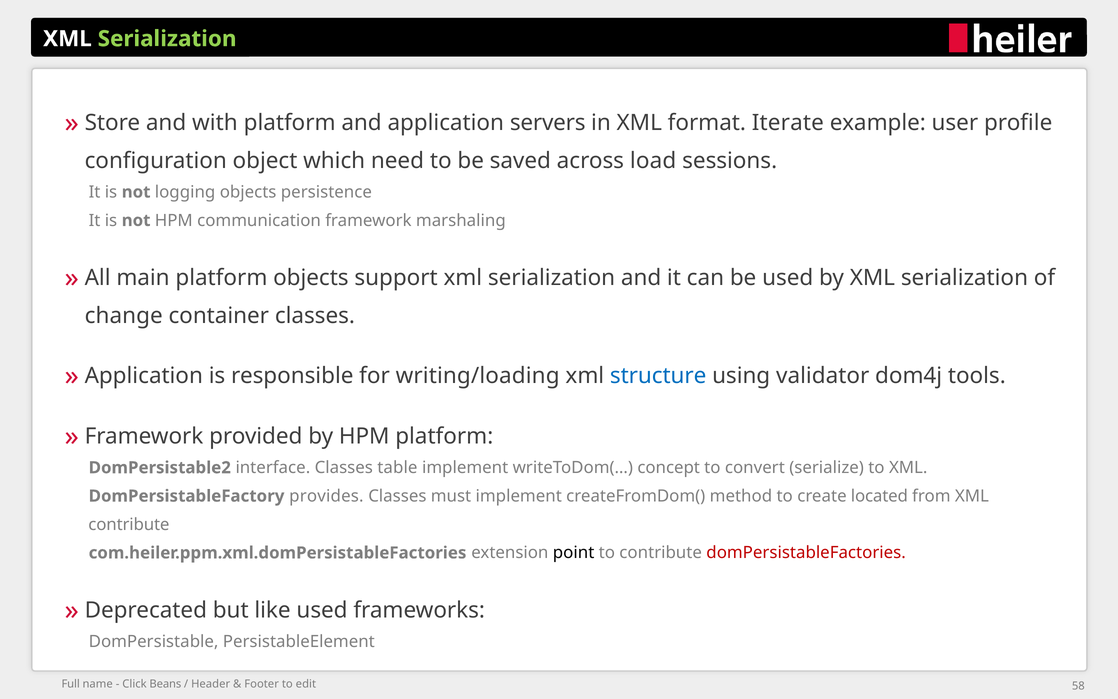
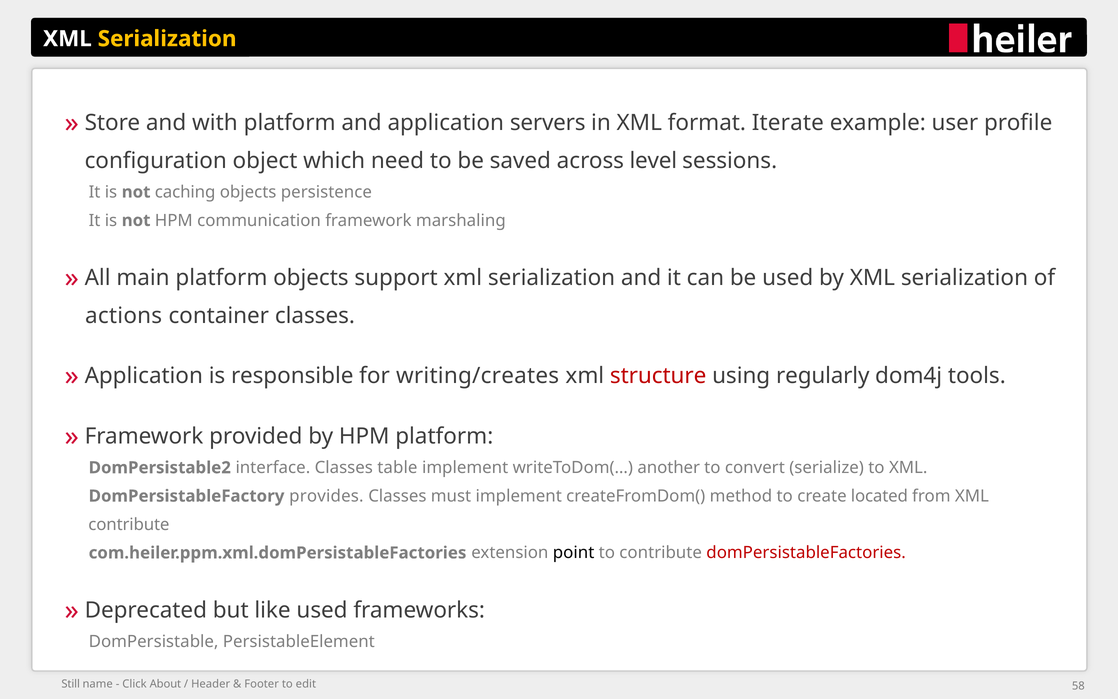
Serialization colour: light green -> yellow (167, 39)
load: load -> level (653, 161)
logging: logging -> caching (185, 192)
change: change -> actions (124, 316)
writing/loading: writing/loading -> writing/creates (478, 376)
structure colour: blue -> red (658, 376)
validator: validator -> regularly (823, 376)
concept: concept -> another (669, 468)
Full: Full -> Still (71, 684)
Beans: Beans -> About (165, 684)
